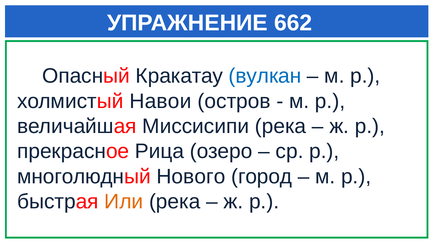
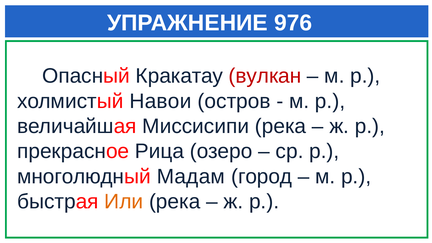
662: 662 -> 976 (293, 23)
вулкан colour: blue -> red (265, 76)
Нового: Нового -> Мадам (191, 177)
